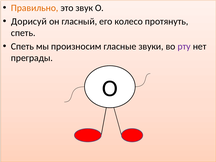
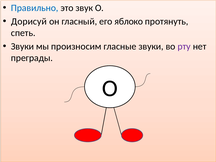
Правильно colour: orange -> blue (35, 8)
колесо: колесо -> яблоко (129, 21)
Спеть: Спеть -> Звуки (22, 46)
